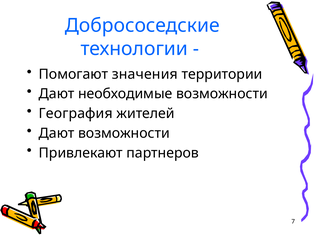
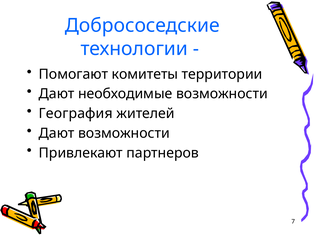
значения: значения -> комитеты (145, 74)
